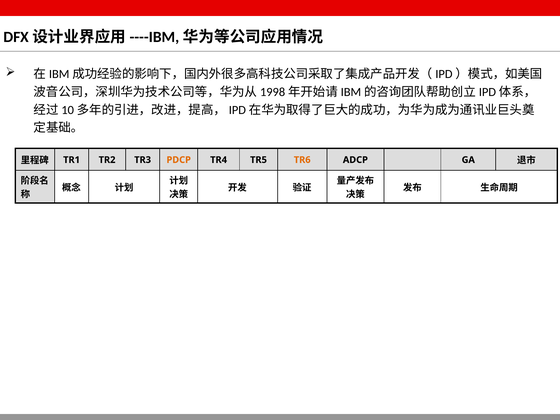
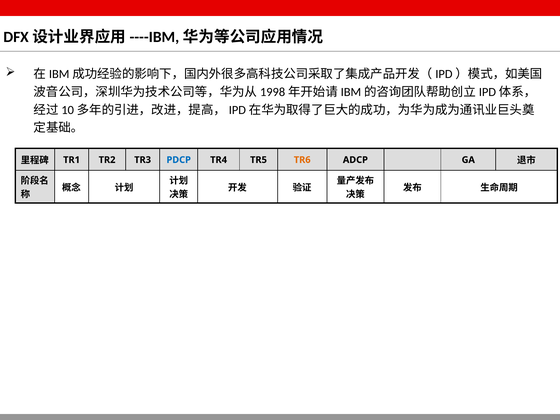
PDCP colour: orange -> blue (179, 160)
